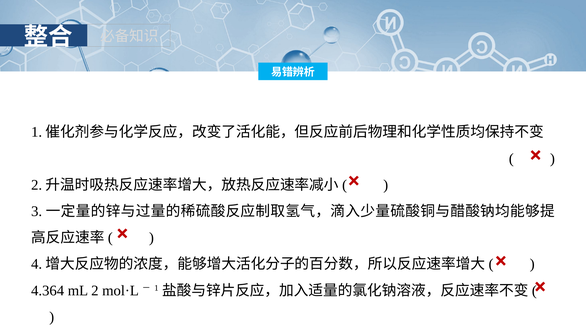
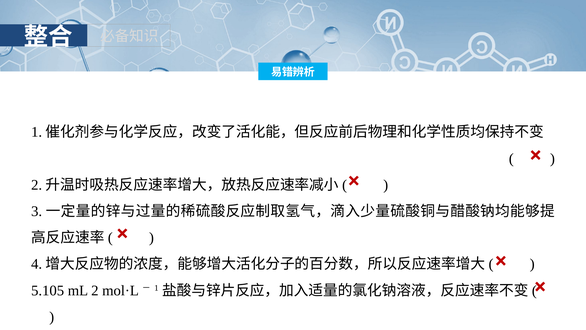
4.364: 4.364 -> 5.105 (48, 290)
